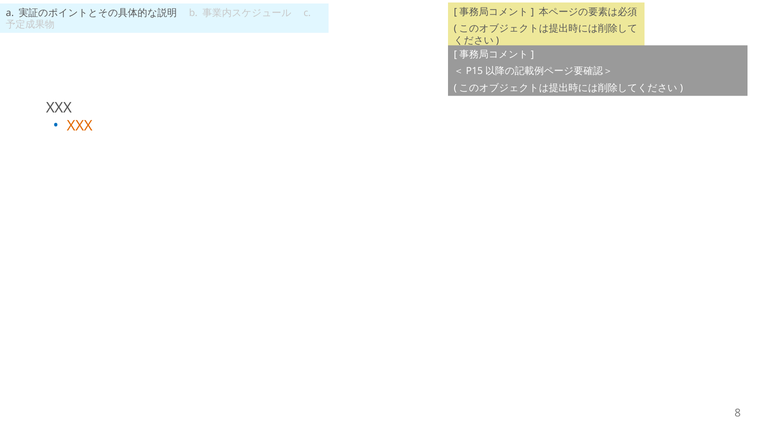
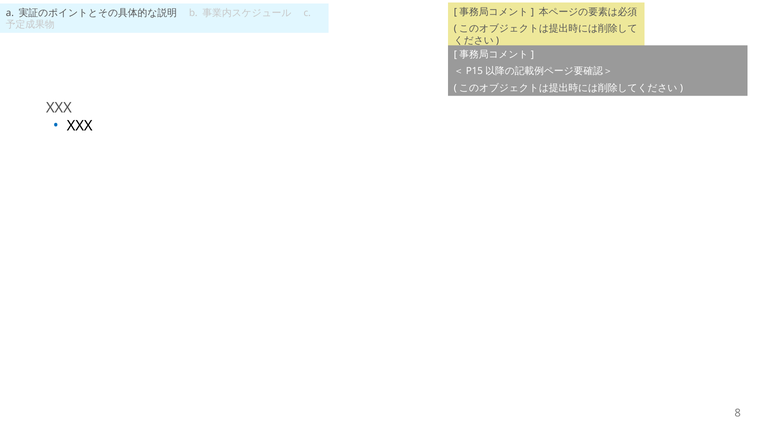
XXX colour: orange -> black (80, 126)
